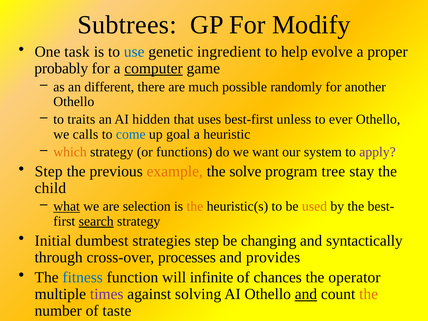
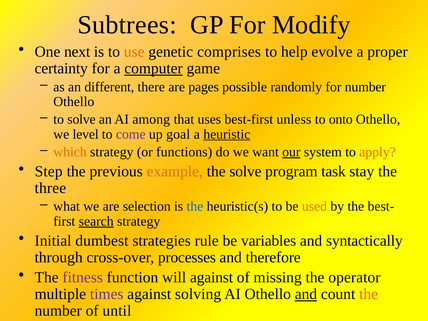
task: task -> next (77, 52)
use colour: blue -> orange (134, 52)
ingredient: ingredient -> comprises (229, 52)
probably: probably -> certainty (61, 68)
much: much -> pages (204, 87)
for another: another -> number (365, 87)
to traits: traits -> solve (81, 119)
hidden: hidden -> among (151, 119)
ever: ever -> onto (341, 119)
calls: calls -> level (86, 134)
come colour: blue -> purple (131, 134)
heuristic underline: none -> present (227, 134)
our underline: none -> present (291, 152)
apply colour: purple -> orange (378, 152)
tree: tree -> task (334, 171)
child: child -> three (50, 188)
what underline: present -> none (67, 206)
the colour: orange -> blue (195, 206)
strategies step: step -> rule (207, 241)
changing: changing -> variables (269, 241)
provides: provides -> therefore (273, 257)
fitness colour: blue -> purple (83, 277)
will infinite: infinite -> against (212, 277)
chances: chances -> missing (278, 277)
taste: taste -> until (117, 311)
